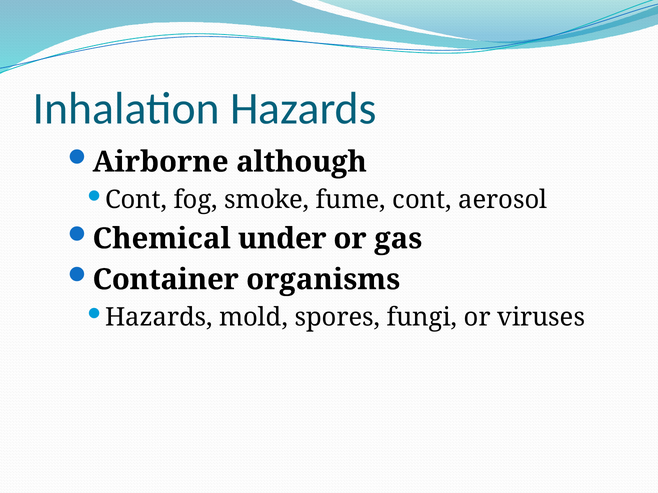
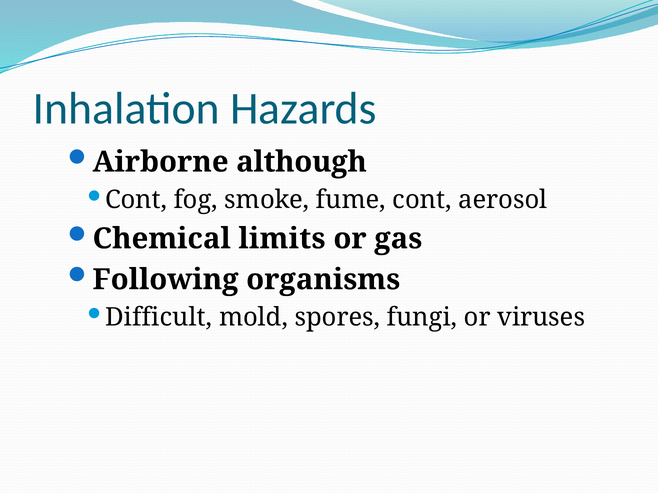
under: under -> limits (282, 239)
Container: Container -> Following (166, 280)
Hazards: Hazards -> Difficult (159, 318)
